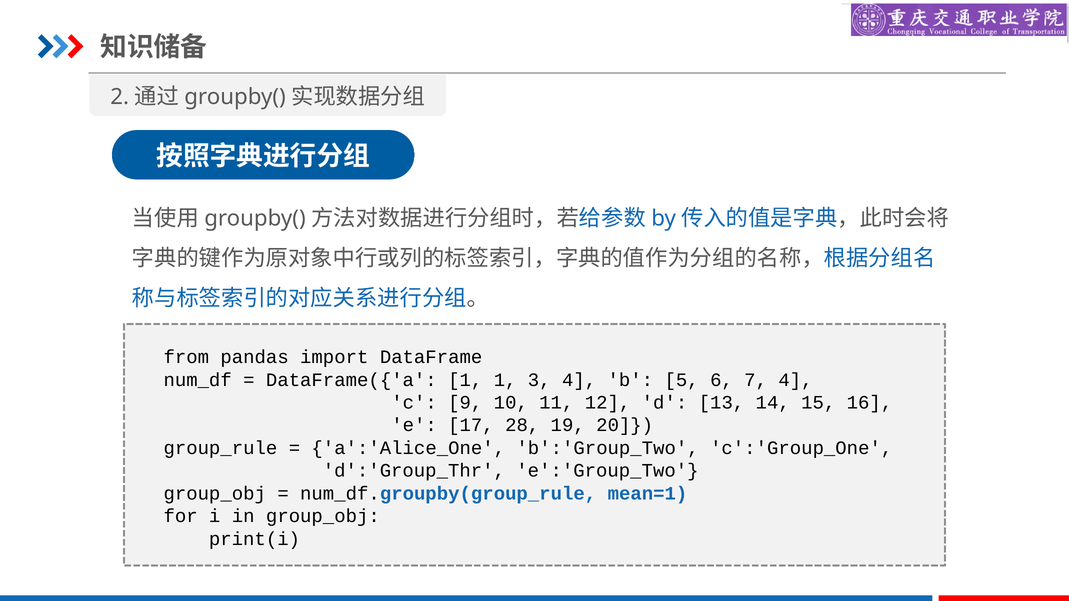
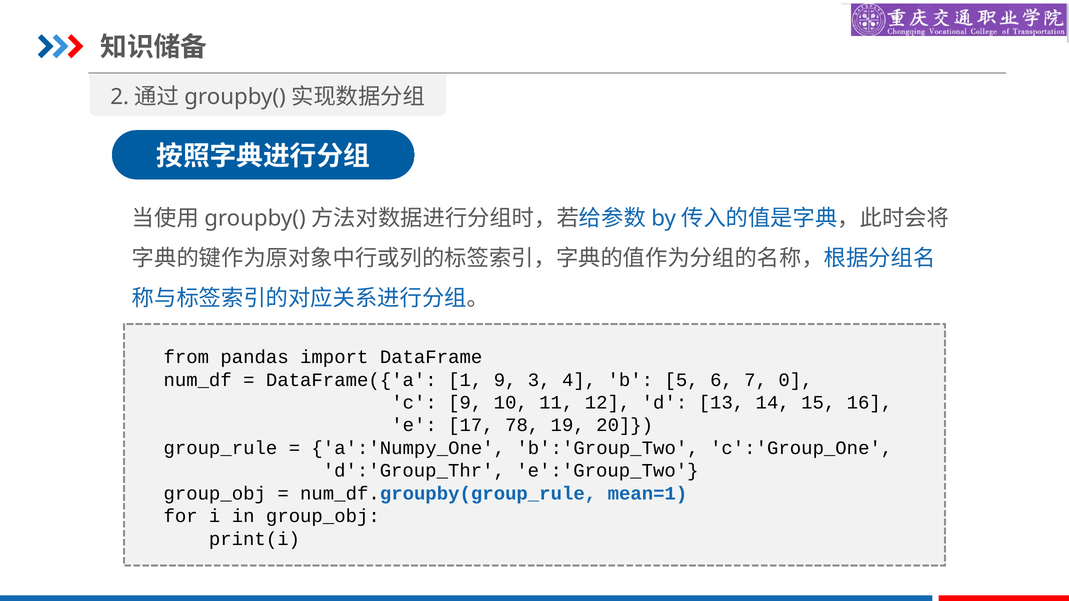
1 1: 1 -> 9 (505, 380)
7 4: 4 -> 0 (795, 380)
28: 28 -> 78 (522, 426)
a':'Alice_One: a':'Alice_One -> a':'Numpy_One (408, 448)
